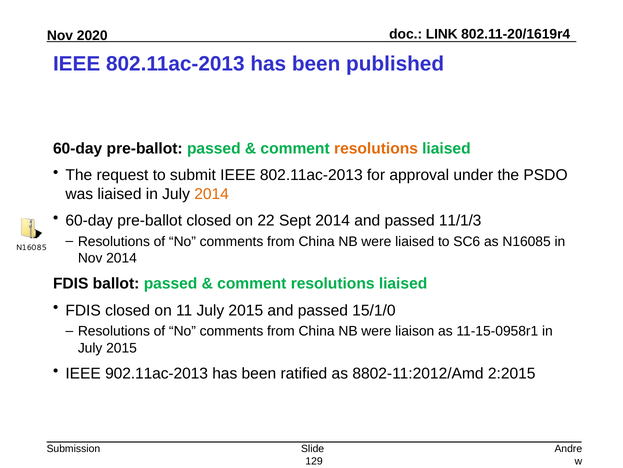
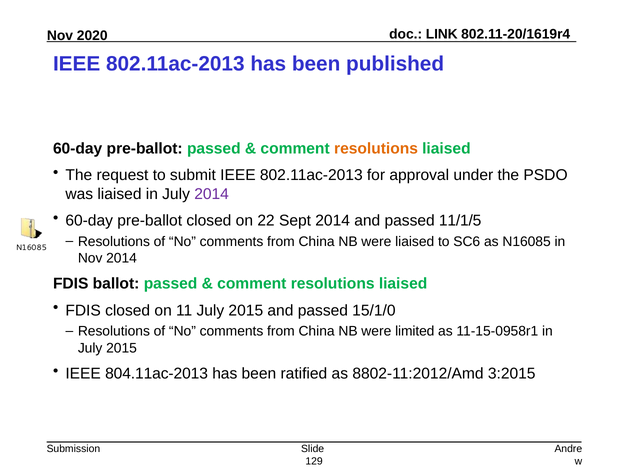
2014 colour: orange -> purple (212, 194)
11/1/3: 11/1/3 -> 11/1/5 (460, 220)
liaison: liaison -> limited (415, 331)
902.11ac-2013: 902.11ac-2013 -> 804.11ac-2013 (157, 373)
2:2015: 2:2015 -> 3:2015 (512, 373)
